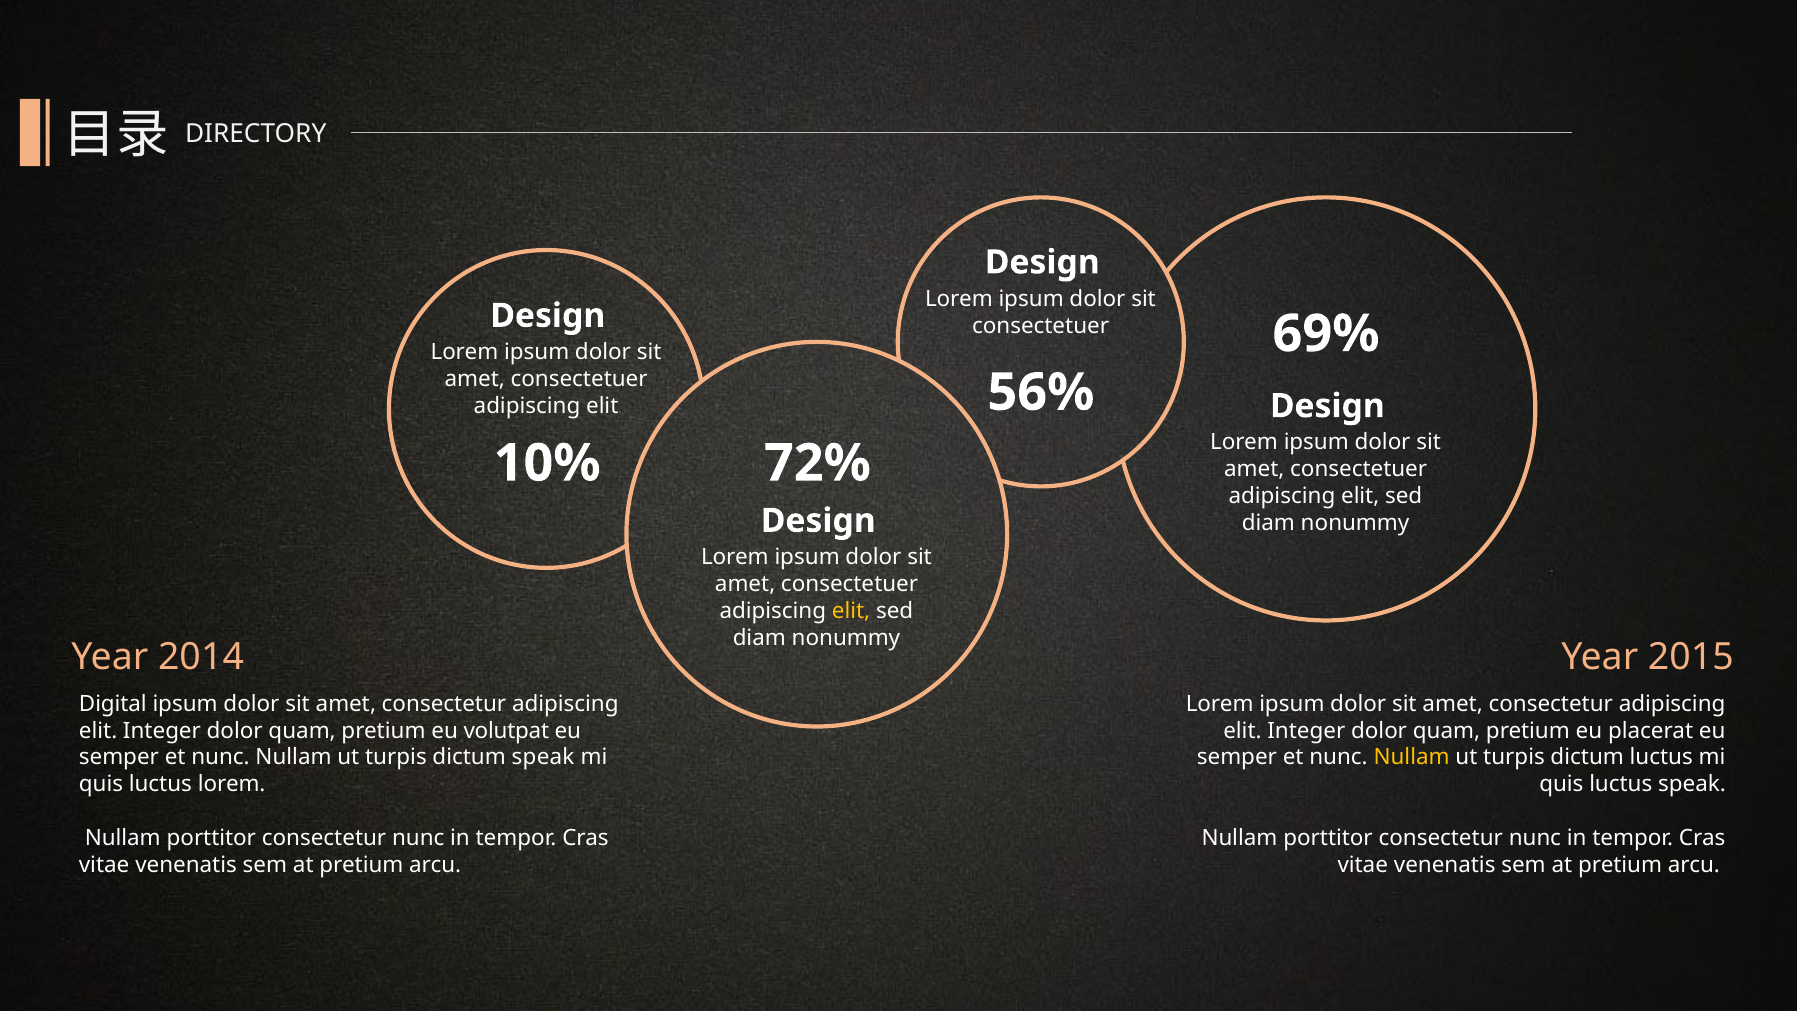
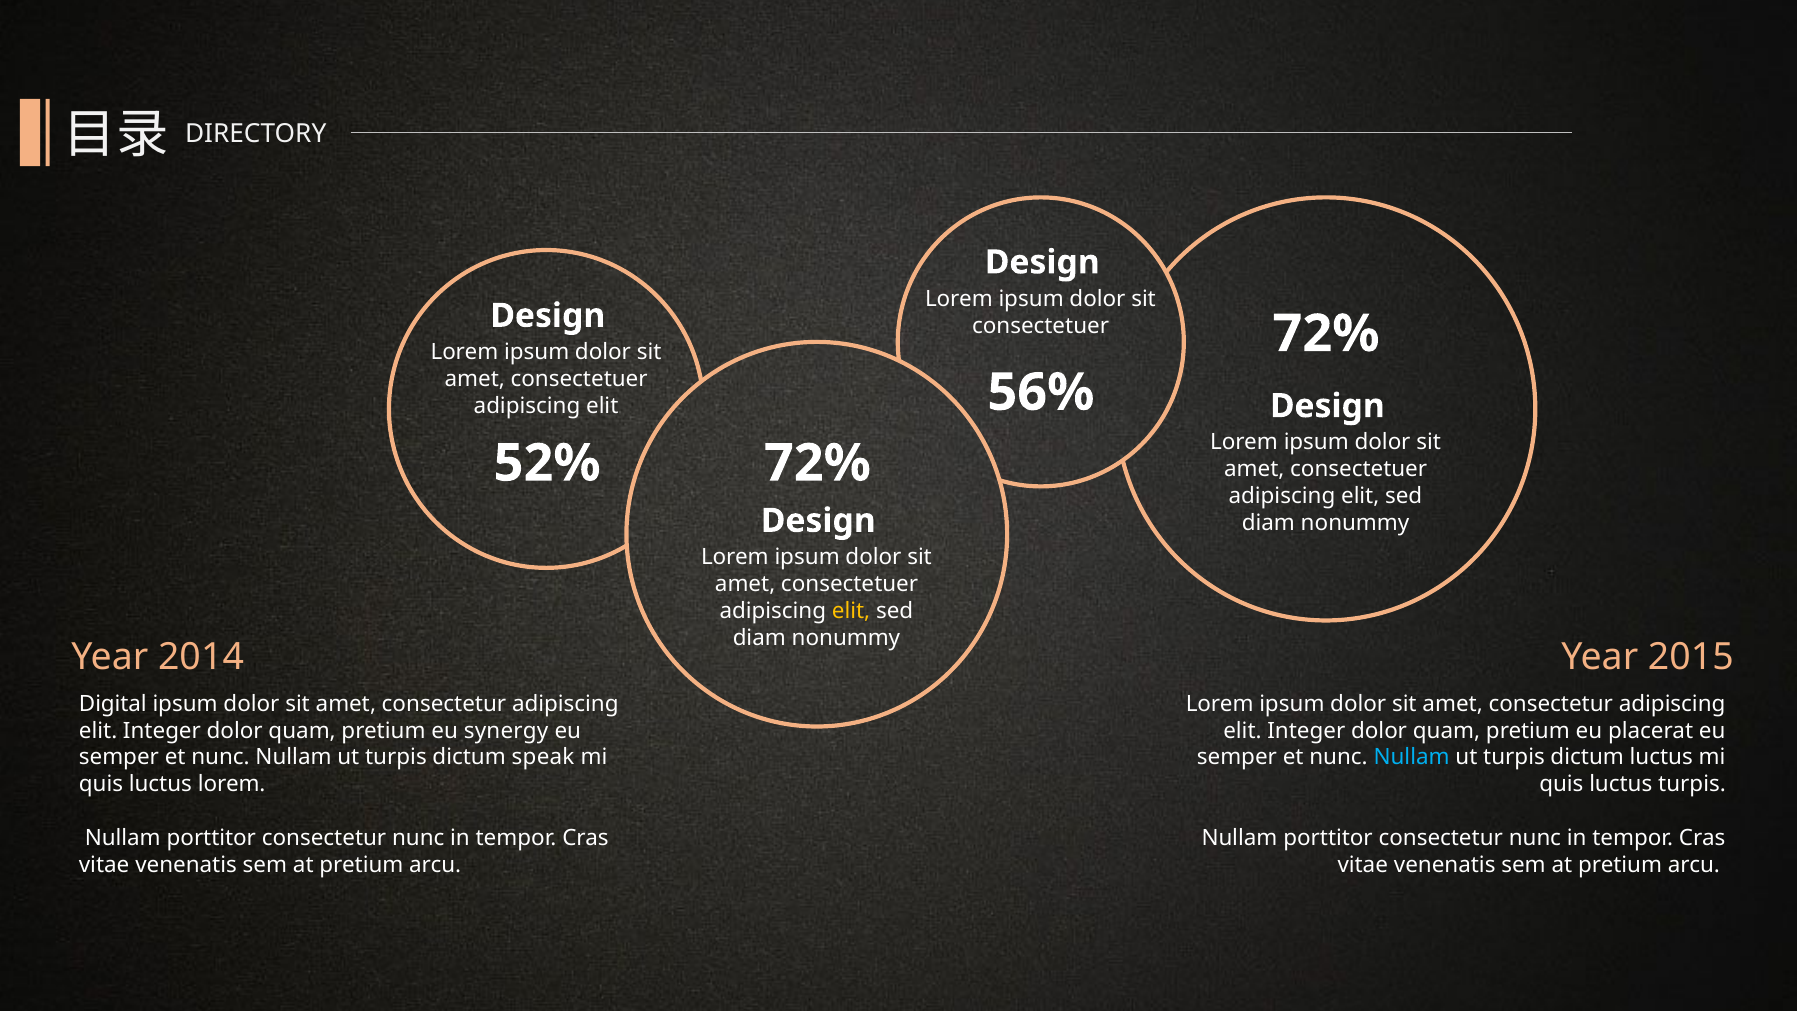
69%: 69% -> 72% (1326, 334)
10%: 10% -> 52% (547, 463)
volutpat: volutpat -> synergy (506, 730)
Nullam colour: yellow -> light blue (1412, 757)
luctus speak: speak -> turpis (1692, 784)
